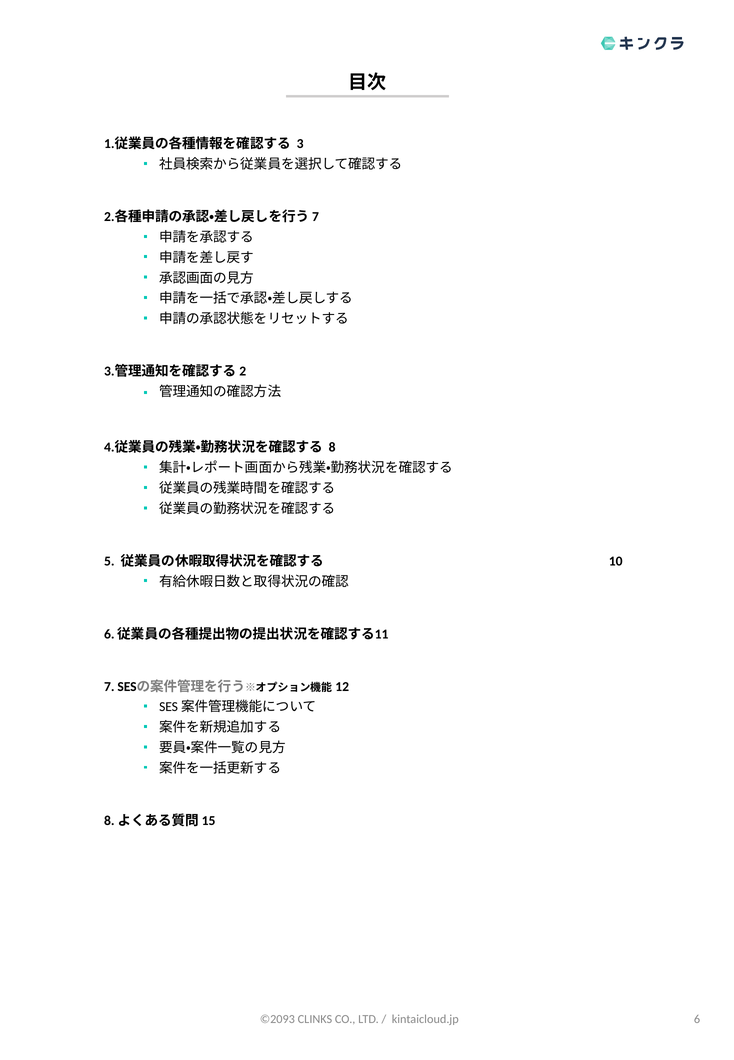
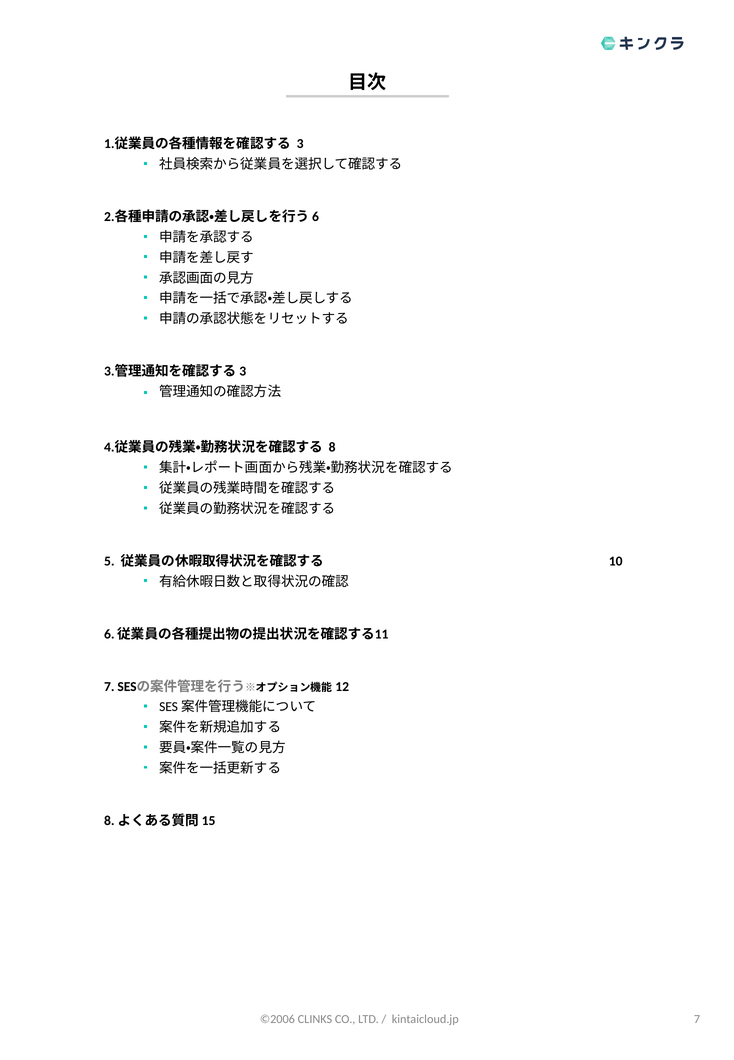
7: 7 -> 6 (315, 217)
2: 2 -> 3 (243, 371)
©2093: ©2093 -> ©2006 (277, 1020)
kintaicloud.jp 6: 6 -> 7 (697, 1019)
